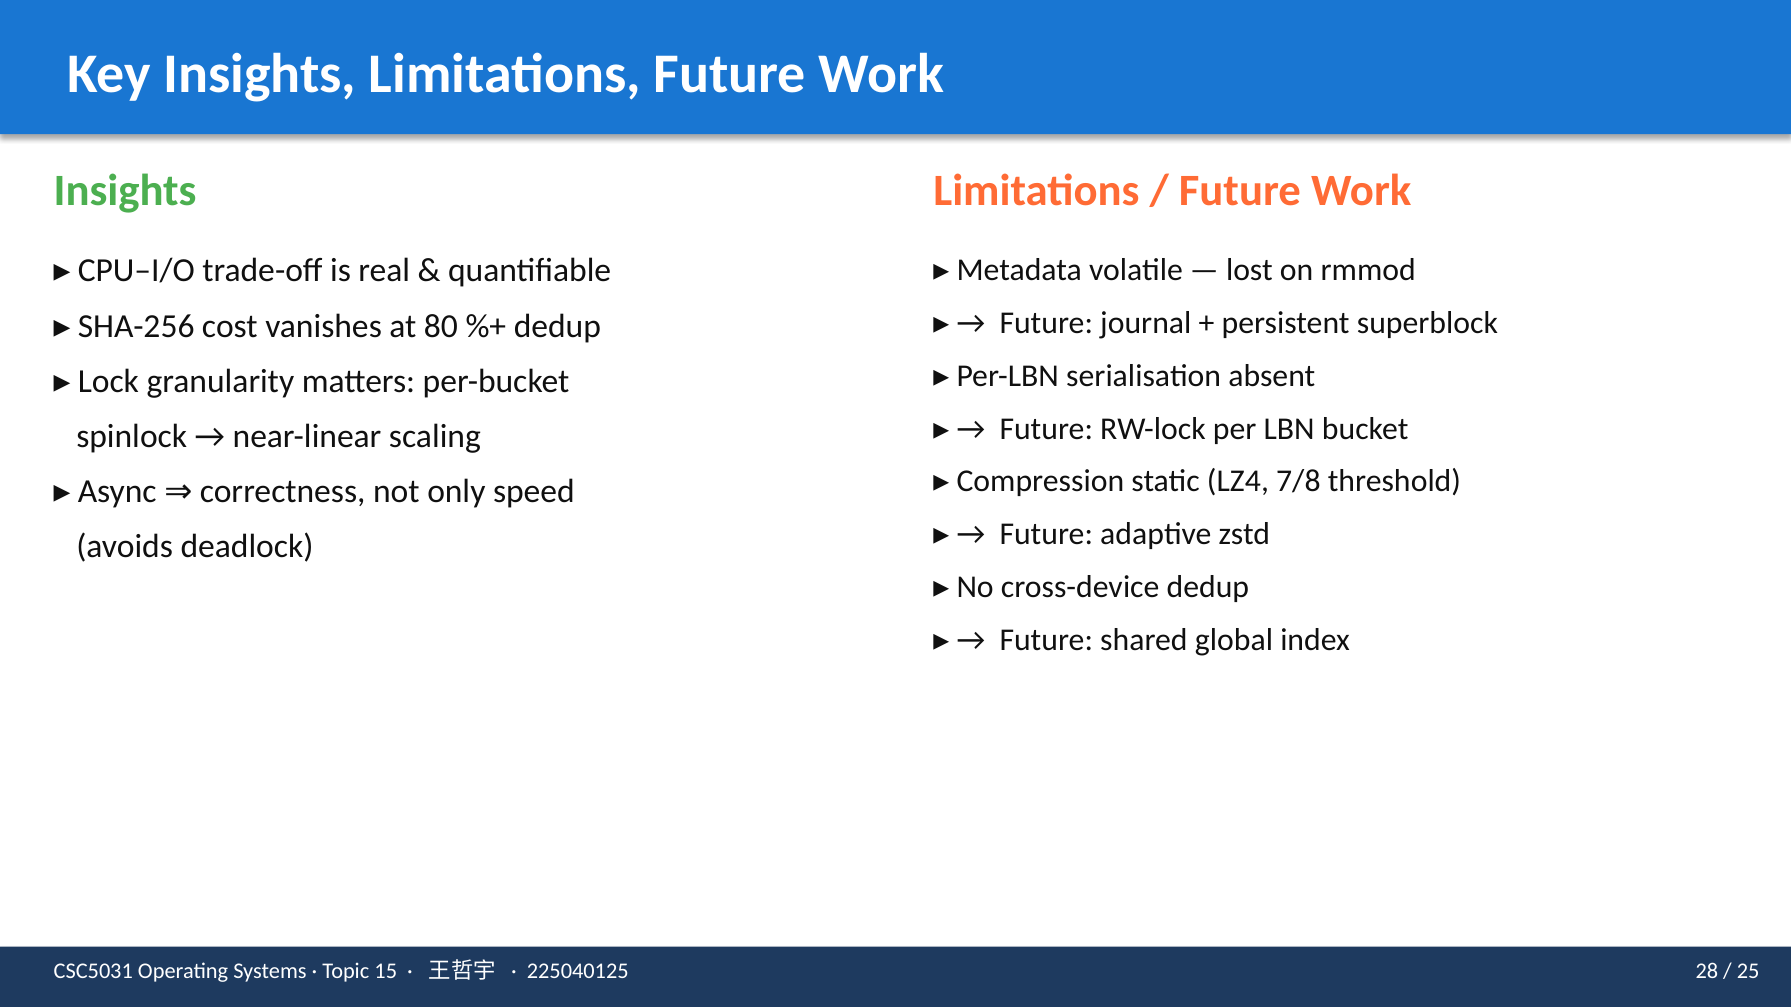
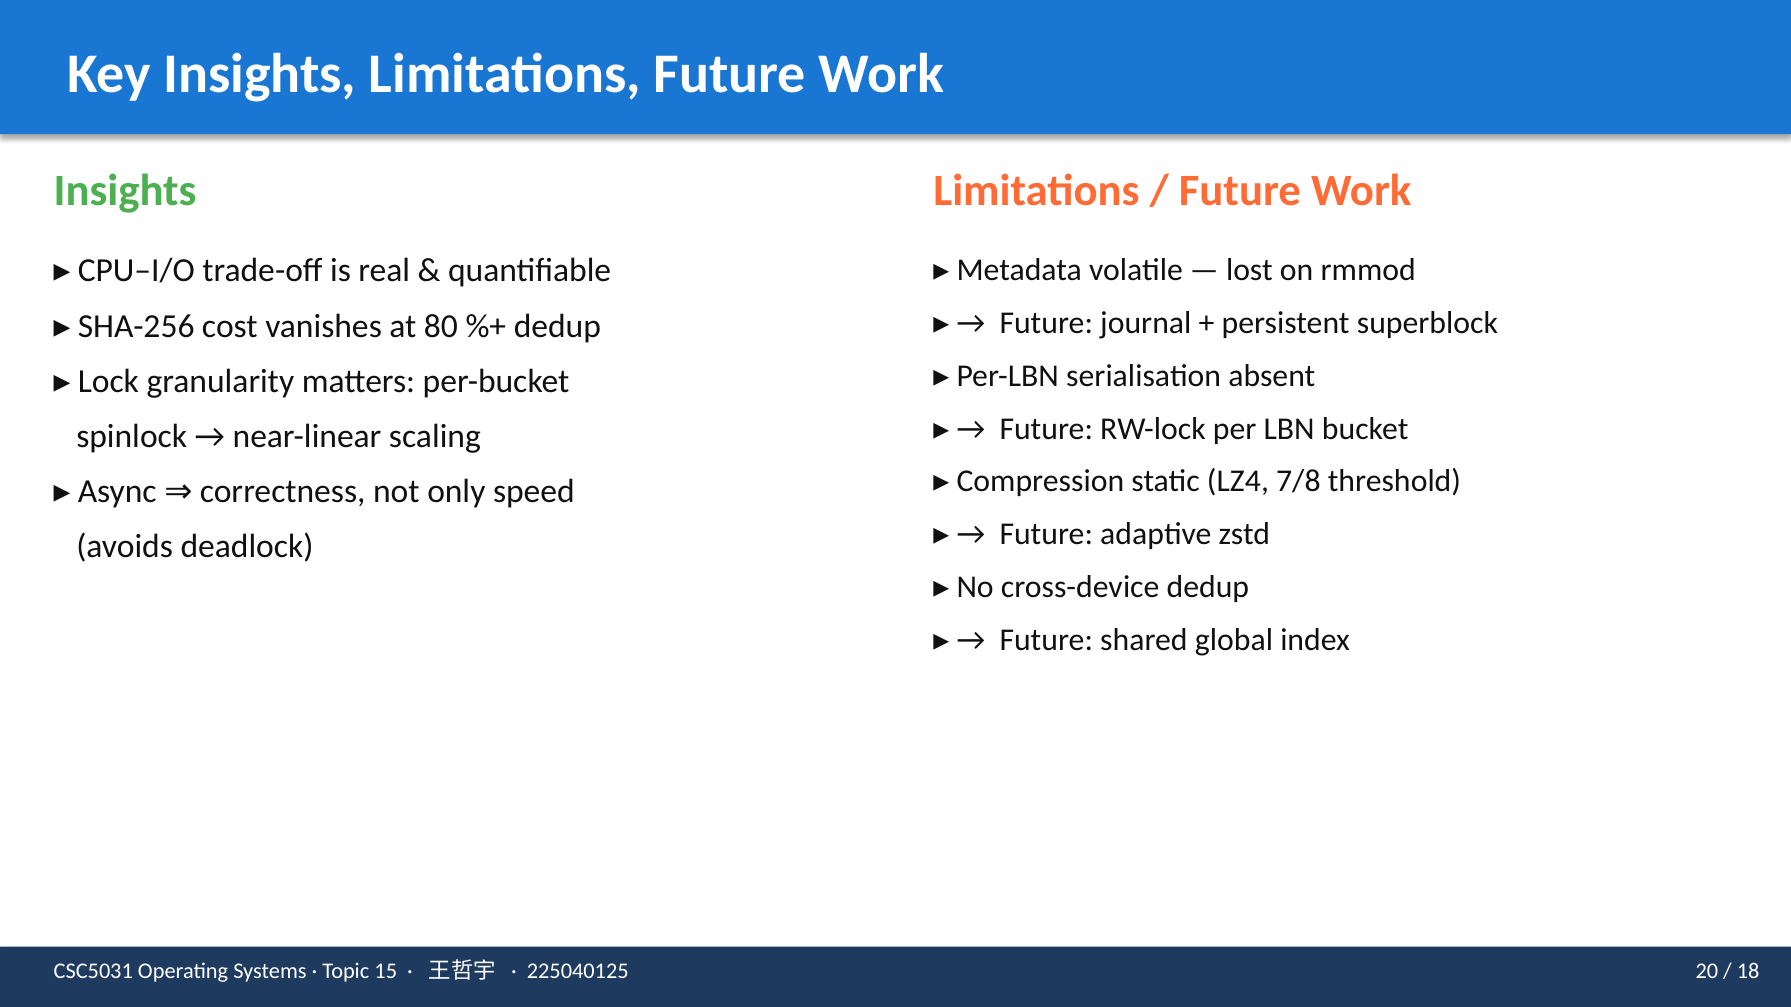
28: 28 -> 20 (1707, 971)
25: 25 -> 18 (1748, 971)
